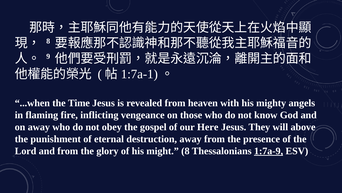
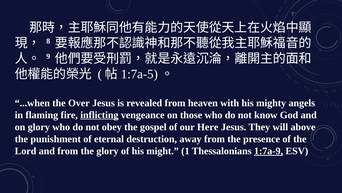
1:7a-1: 1:7a-1 -> 1:7a-5 (139, 74)
Time: Time -> Over (79, 103)
inflicting underline: none -> present (99, 115)
on away: away -> glory (39, 127)
might 8: 8 -> 1 (185, 151)
